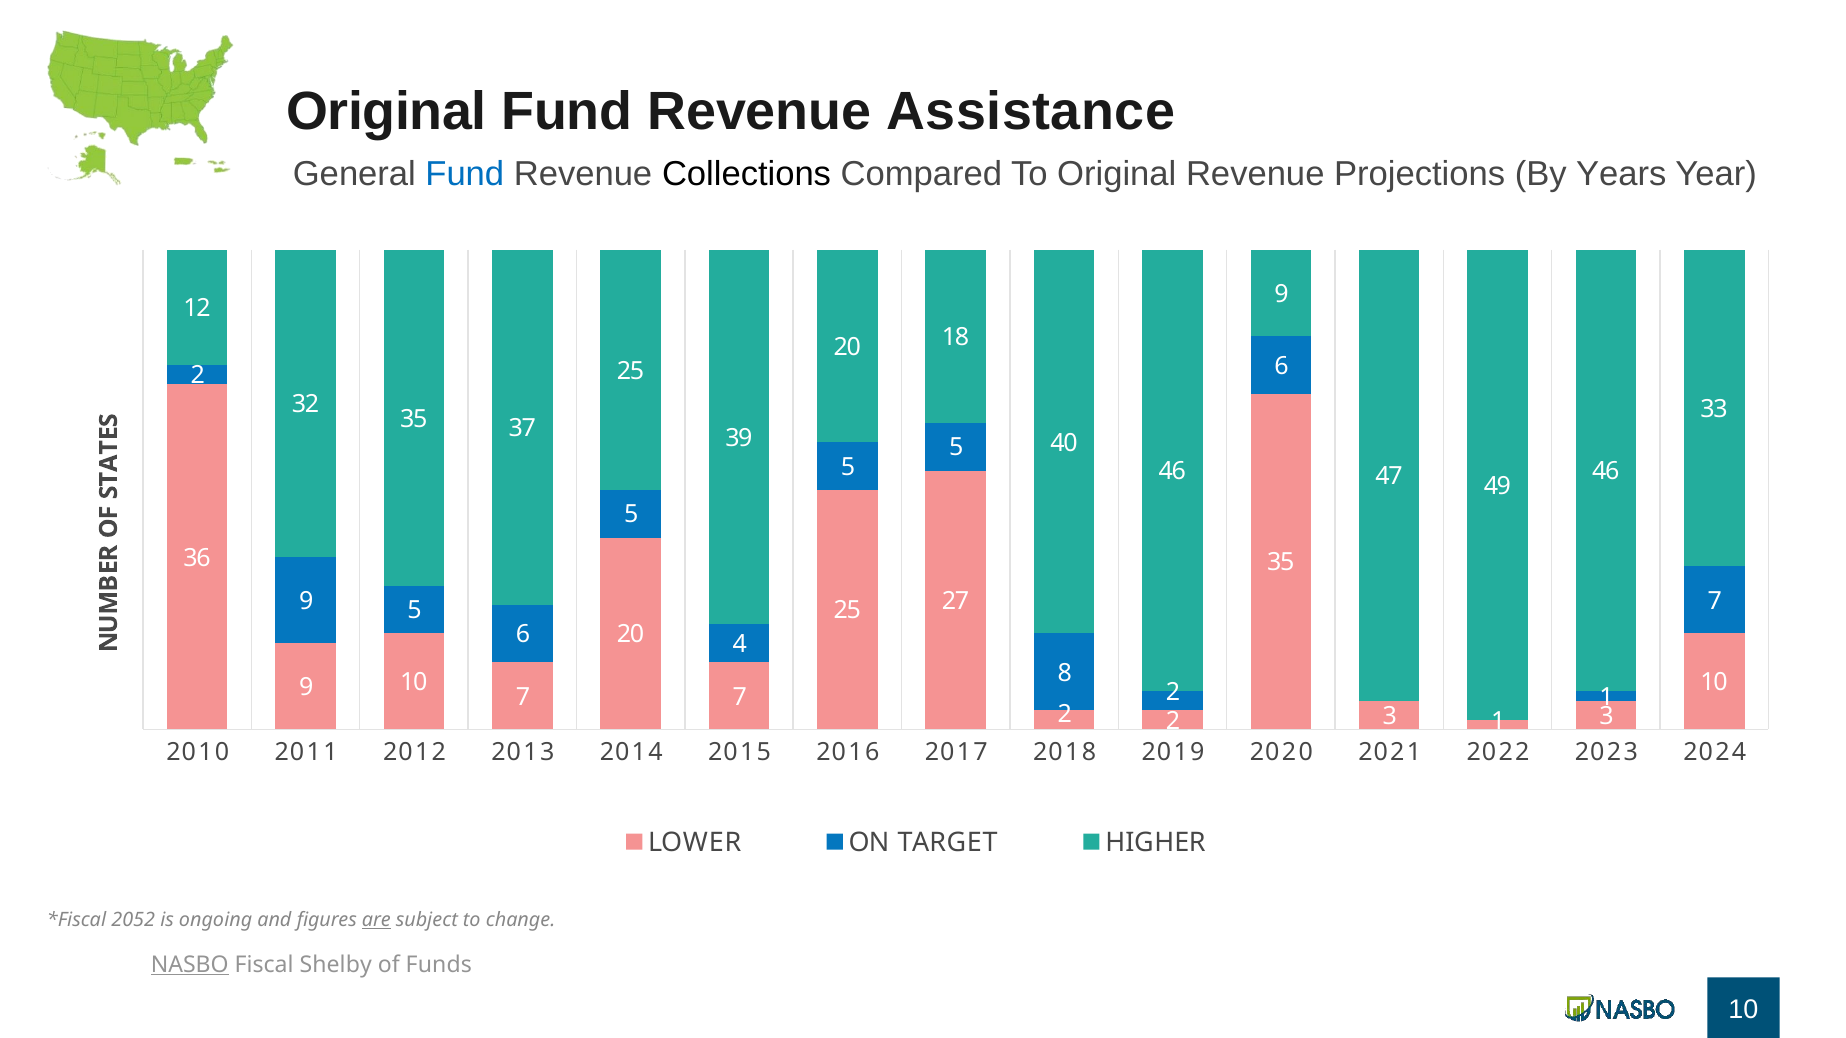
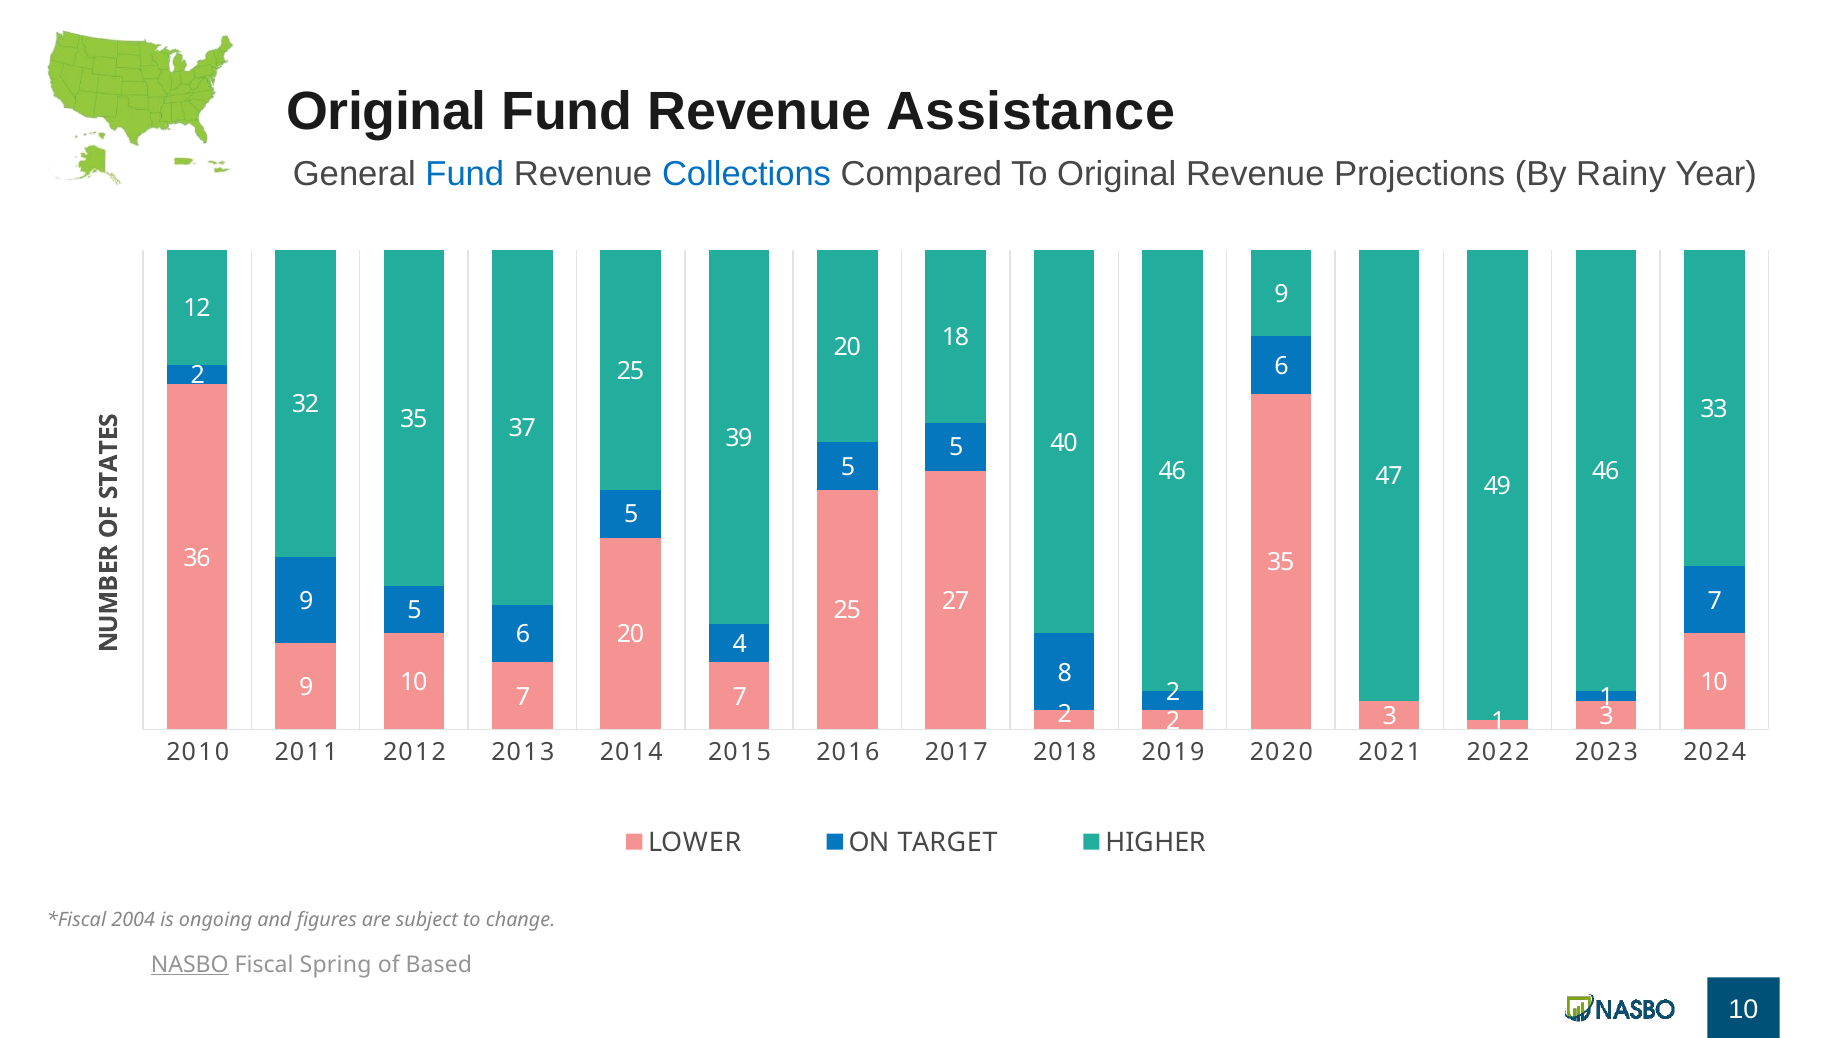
Collections colour: black -> blue (747, 174)
Years: Years -> Rainy (1621, 174)
2052: 2052 -> 2004 (133, 921)
are underline: present -> none (376, 921)
Shelby: Shelby -> Spring (336, 965)
Funds: Funds -> Based (439, 965)
